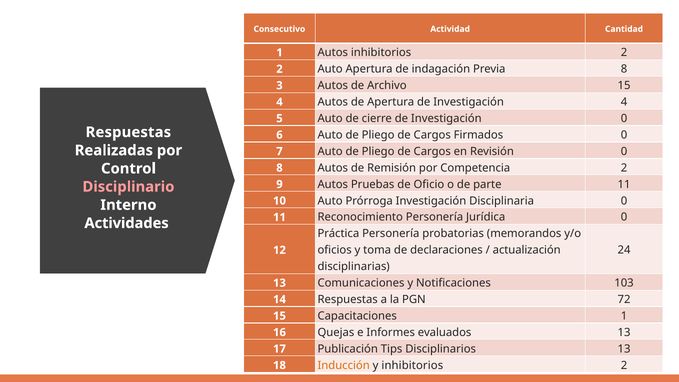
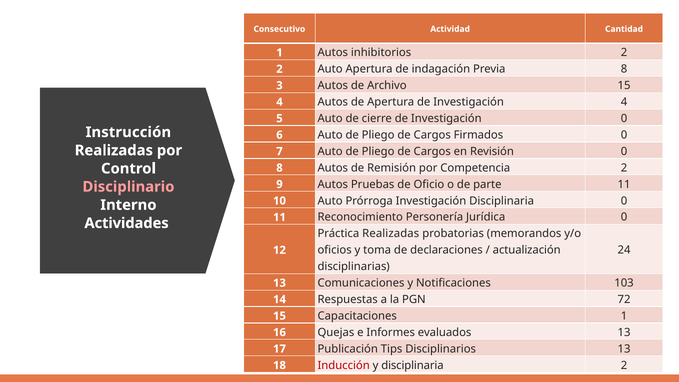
Respuestas: Respuestas -> Instrucción (128, 132)
Práctica Personería: Personería -> Realizadas (391, 234)
Inducción colour: orange -> red (344, 365)
y inhibitorios: inhibitorios -> disciplinaria (412, 365)
